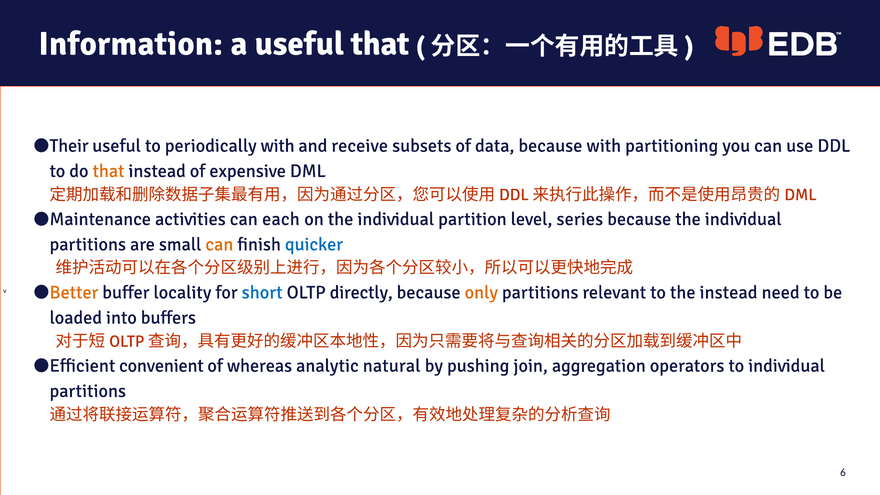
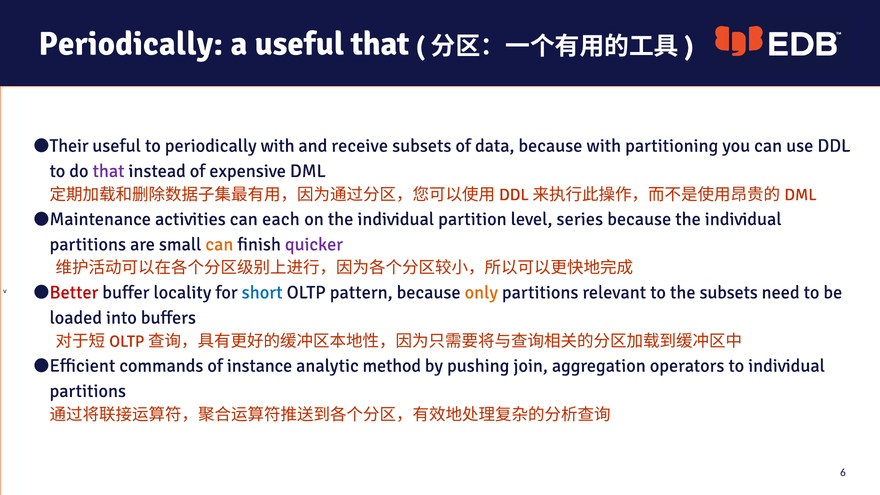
Information: Information -> Periodically (131, 44)
that colour: orange -> purple (109, 171)
quicker colour: blue -> purple (314, 244)
Better colour: orange -> red (74, 292)
directly: directly -> pattern (361, 292)
the instead: instead -> subsets (729, 292)
convenient: convenient -> commands (161, 366)
whereas: whereas -> instance (260, 366)
natural: natural -> method (392, 366)
